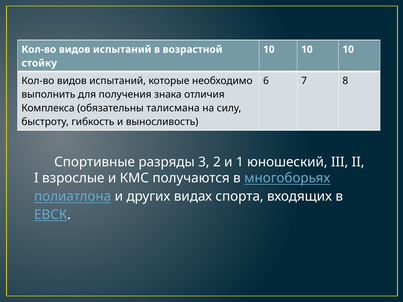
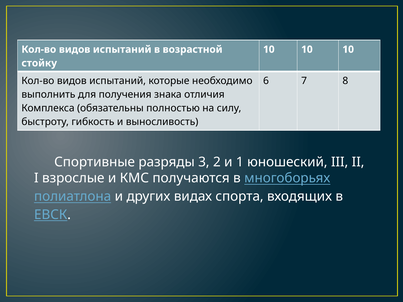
талисмана: талисмана -> полностью (173, 108)
